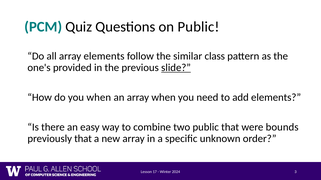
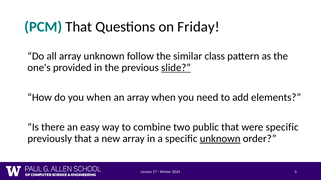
PCM Quiz: Quiz -> That (79, 27)
on Public: Public -> Friday (199, 27)
array elements: elements -> unknown (104, 56)
were bounds: bounds -> specific (282, 127)
unknown underline: none -> present (220, 139)
